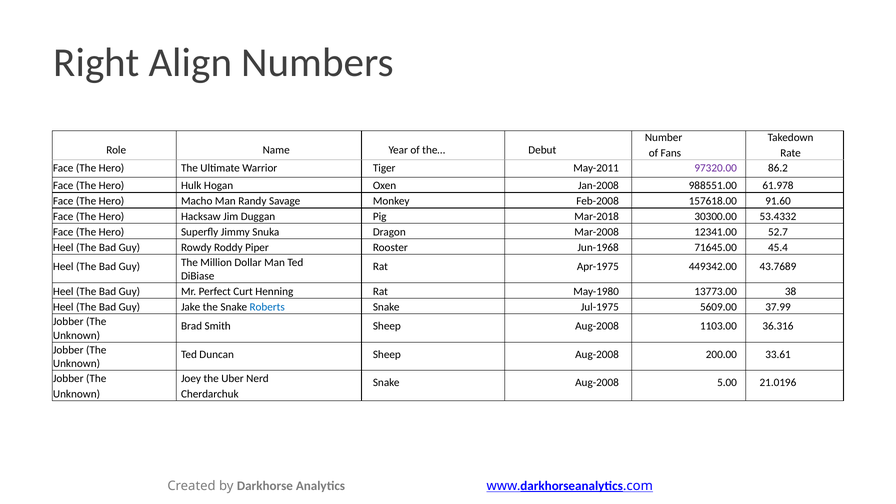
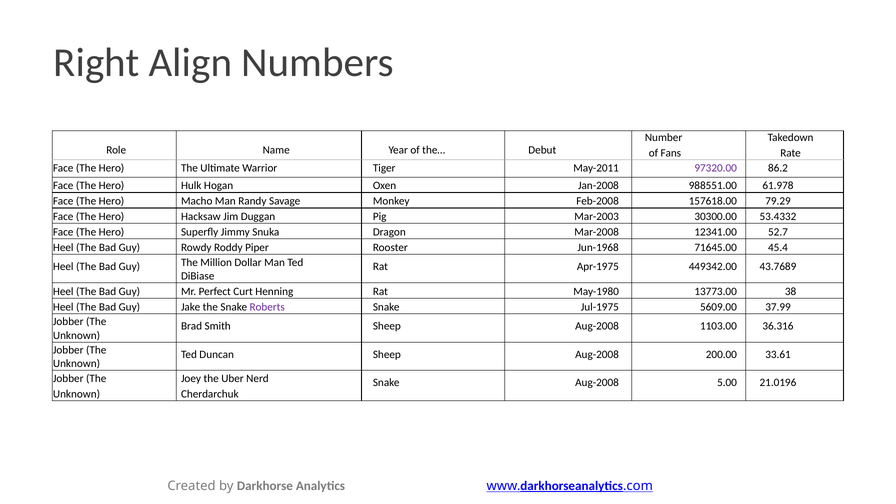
91.60: 91.60 -> 79.29 (778, 201)
Mar-2018: Mar-2018 -> Mar-2003 (597, 217)
Roberts colour: blue -> purple (267, 307)
